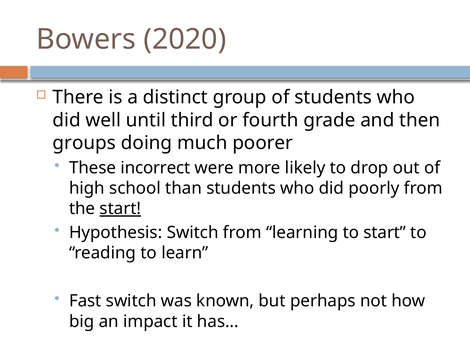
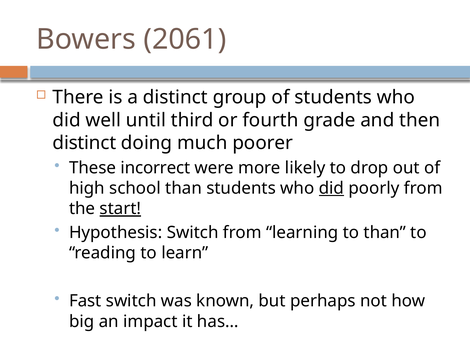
2020: 2020 -> 2061 (185, 39)
groups: groups -> distinct (84, 143)
did underline: none -> present (331, 188)
to start: start -> than (385, 232)
